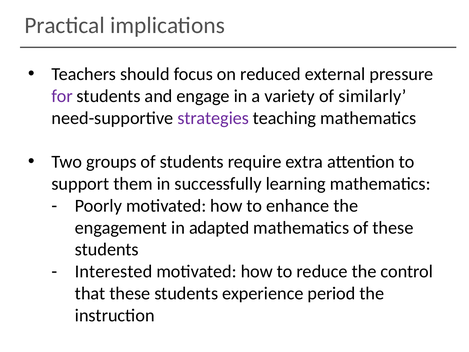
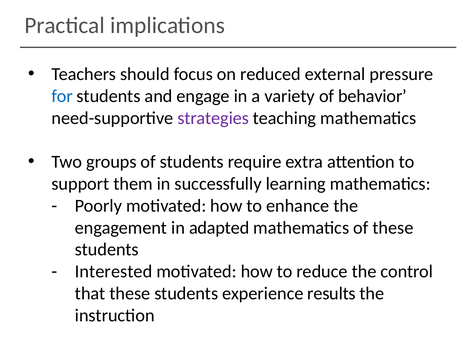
for colour: purple -> blue (62, 96)
similarly: similarly -> behavior (373, 96)
period: period -> results (332, 293)
